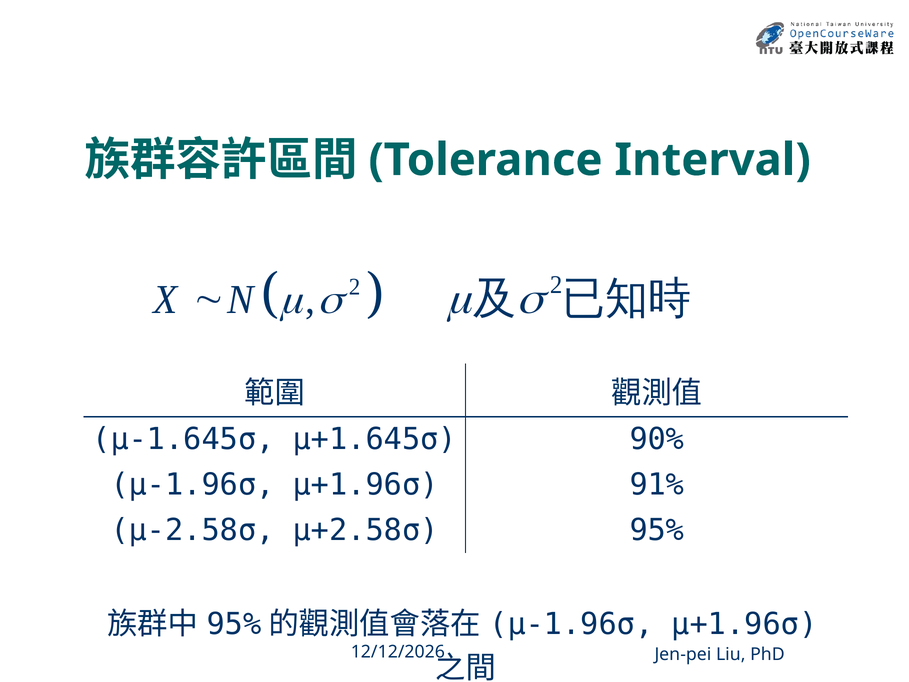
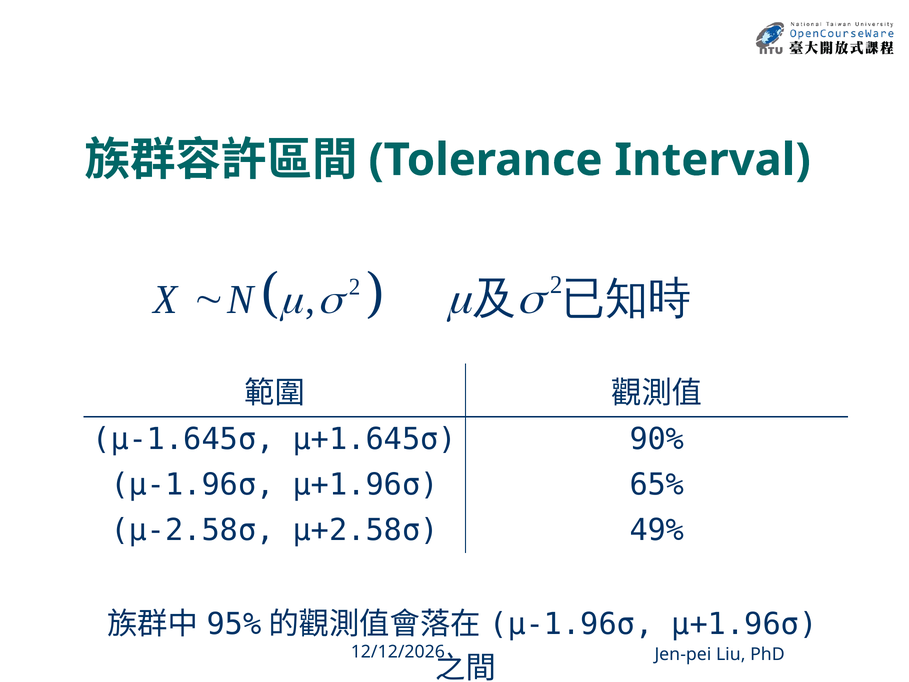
91%: 91% -> 65% (657, 485)
95%: 95% -> 49% (657, 530)
